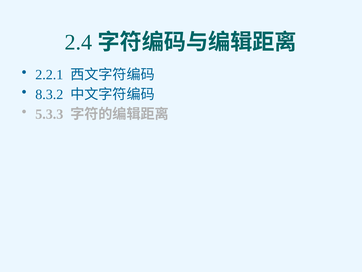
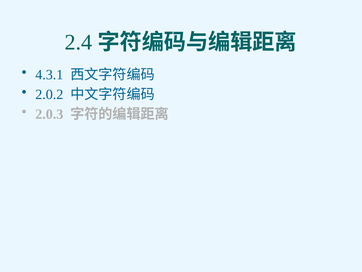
2.2.1: 2.2.1 -> 4.3.1 (49, 75)
8.3.2: 8.3.2 -> 2.0.2 (49, 94)
5.3.3: 5.3.3 -> 2.0.3 (49, 114)
